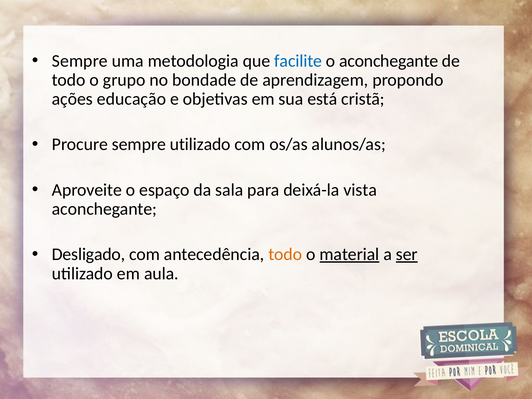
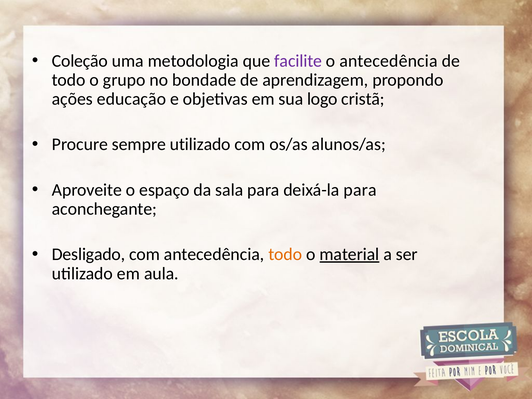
Sempre: Sempre -> Coleção (80, 61)
facilite colour: blue -> purple (298, 61)
o aconchegante: aconchegante -> antecedência (388, 61)
está: está -> logo (322, 99)
deixá-la vista: vista -> para (360, 190)
ser underline: present -> none (407, 254)
